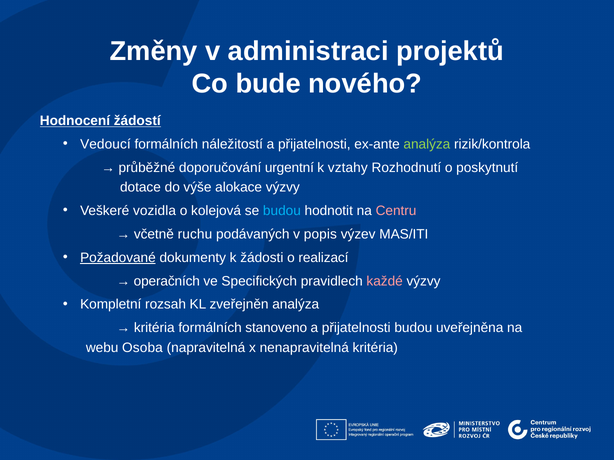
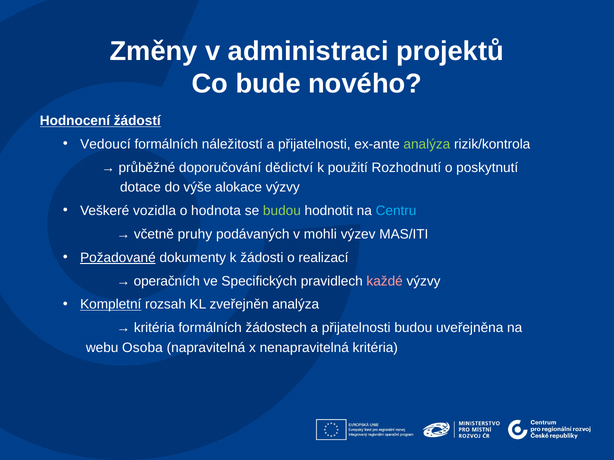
urgentní: urgentní -> dědictví (289, 168)
vztahy: vztahy -> použití (348, 168)
kolejová: kolejová -> hodnota (216, 211)
budou colour: light blue -> light green (282, 211)
Centru colour: pink -> light blue (396, 211)
ruchu: ruchu -> pruhy (195, 234)
popis: popis -> mohli (320, 234)
Kompletní underline: none -> present (111, 305)
stanoveno: stanoveno -> žádostech (276, 328)
